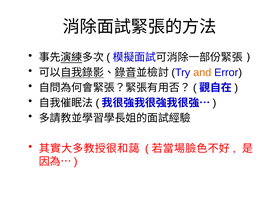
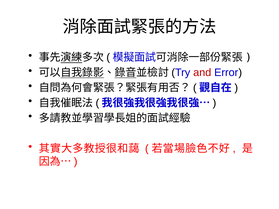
and colour: orange -> red (202, 73)
